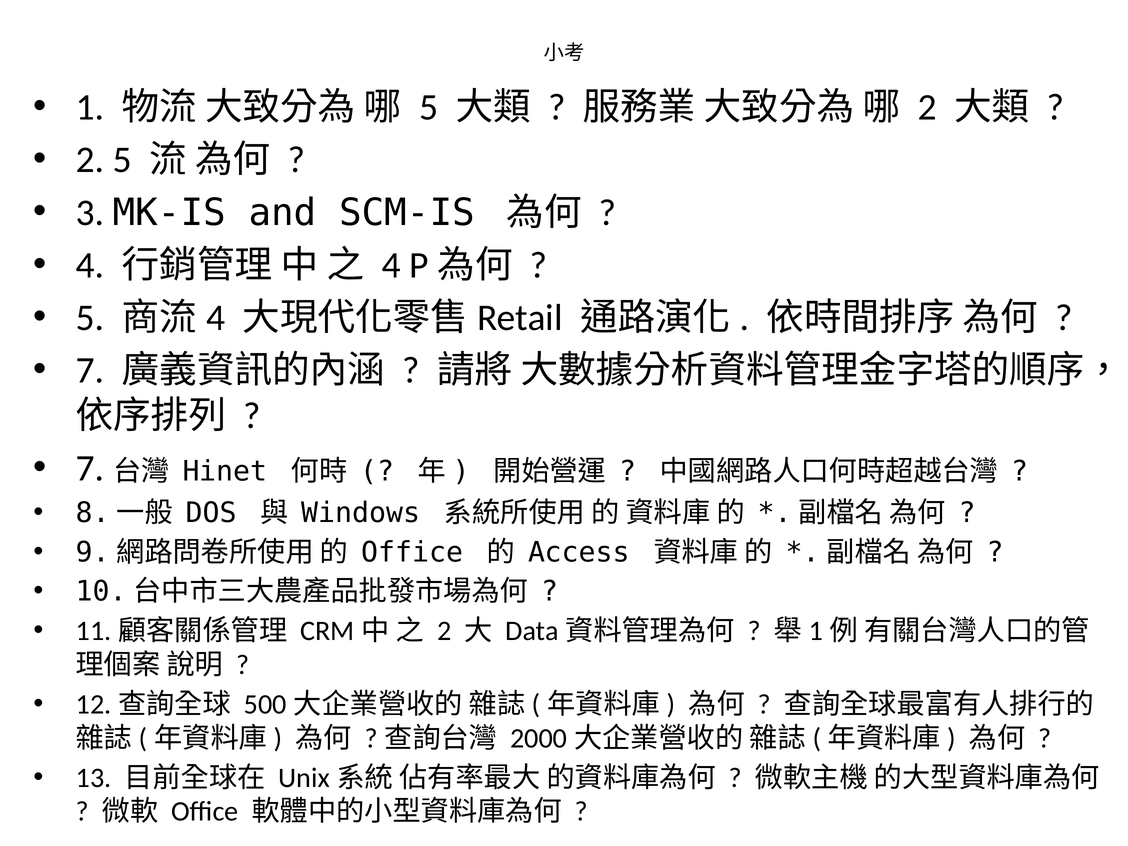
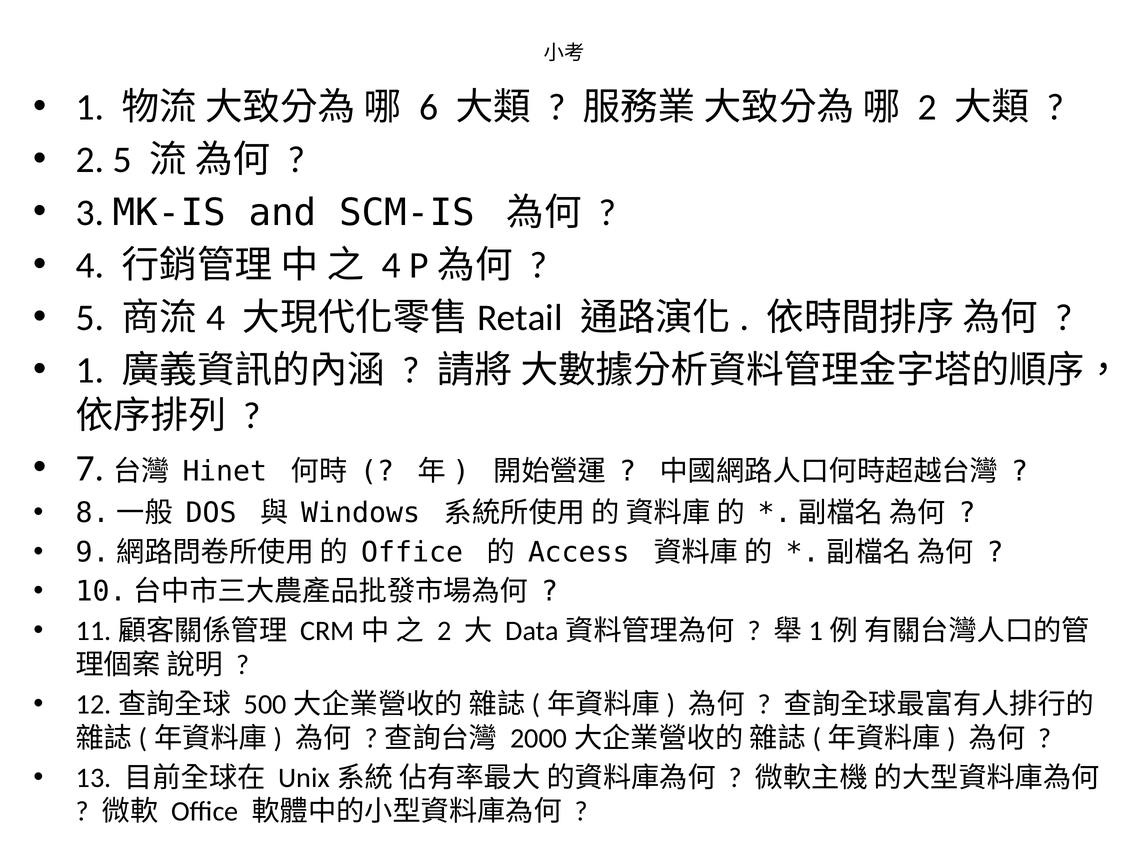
5: 5 -> 6 (429, 107)
7: 7 -> 1 (90, 371)
